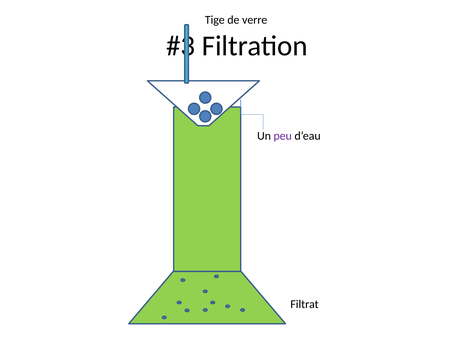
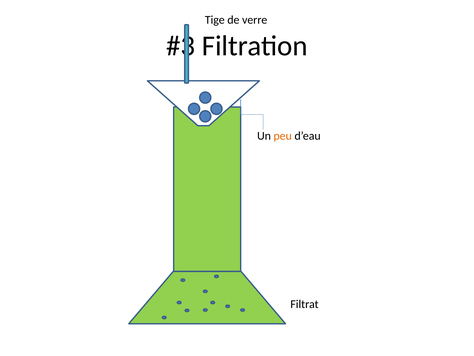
peu colour: purple -> orange (283, 136)
